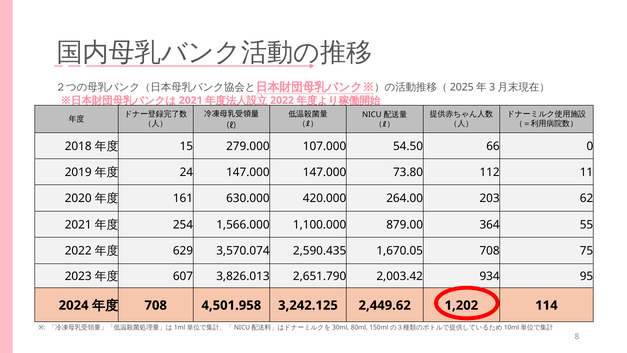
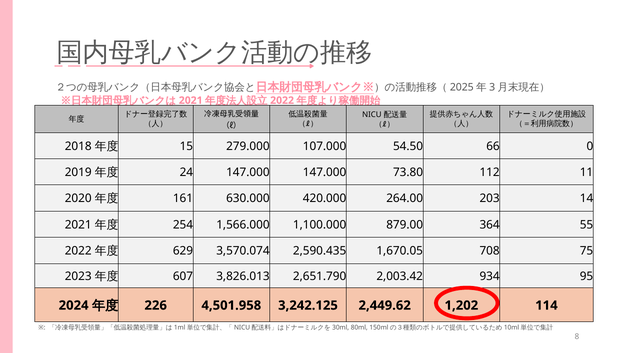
62: 62 -> 14 (587, 198)
708: 708 -> 226 (156, 305)
